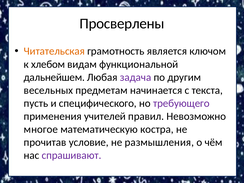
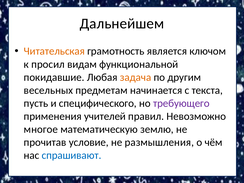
Просверлены: Просверлены -> Дальнейшем (122, 24)
хлебом: хлебом -> просил (48, 64)
дальнейшем: дальнейшем -> покидавшие (54, 77)
задача colour: purple -> orange (136, 77)
костра: костра -> землю (157, 129)
спрашивают colour: purple -> blue (72, 155)
